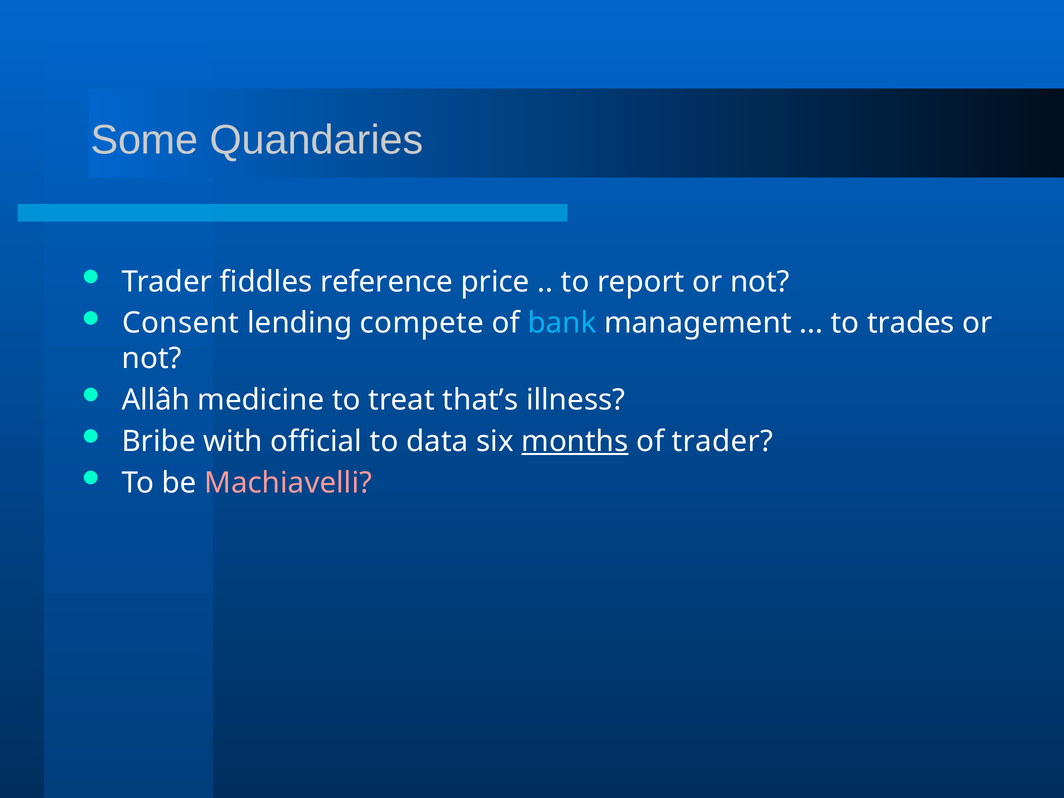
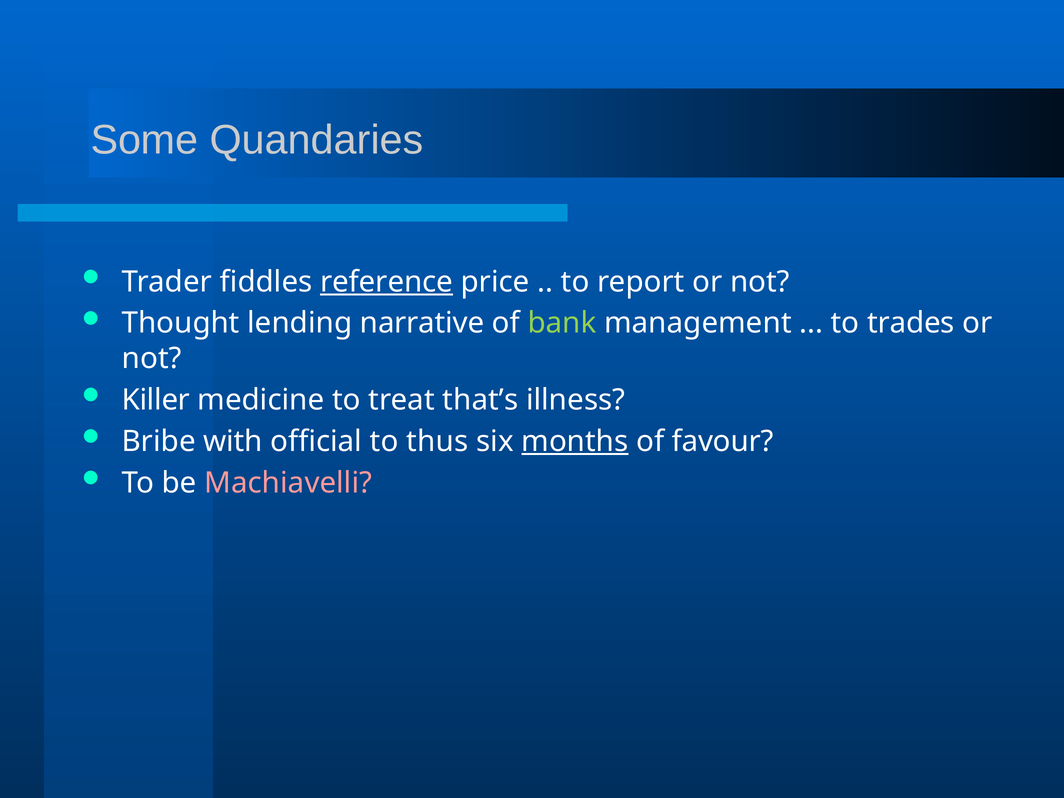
reference underline: none -> present (387, 282)
Consent: Consent -> Thought (181, 323)
compete: compete -> narrative (422, 323)
bank colour: light blue -> light green (562, 323)
Allâh: Allâh -> Killer (156, 400)
data: data -> thus (437, 441)
of trader: trader -> favour (723, 441)
